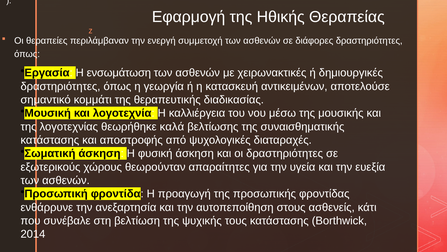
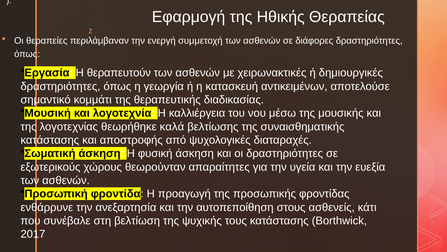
ενσωμάτωση: ενσωμάτωση -> θεραπευτούν (119, 73)
2014: 2014 -> 2017 (33, 234)
